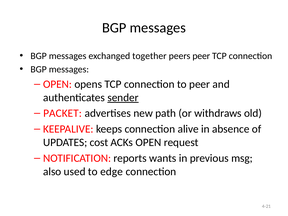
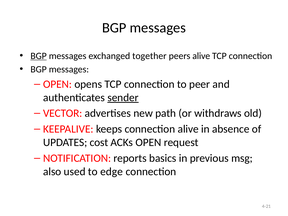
BGP underline: none -> present (39, 56)
peers peer: peer -> alive (201, 56)
PACKET: PACKET -> VECTOR (63, 113)
wants: wants -> basics (163, 158)
